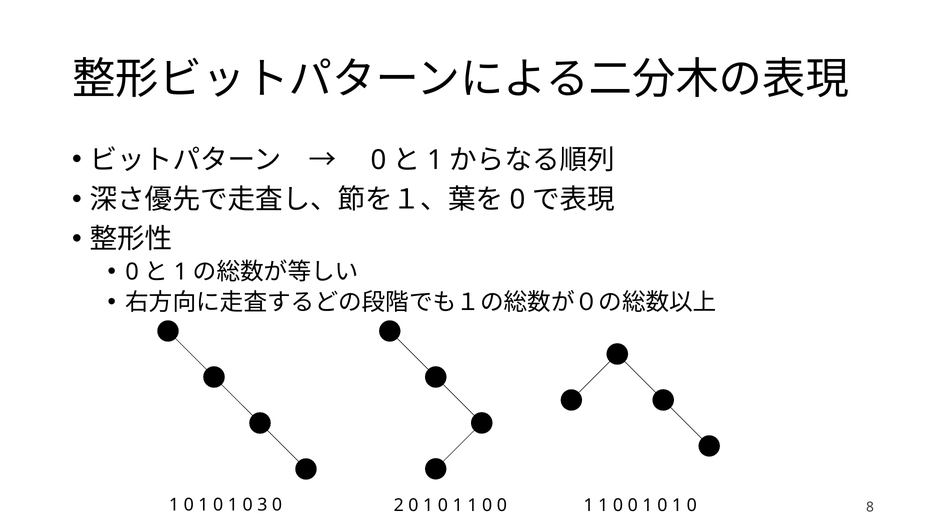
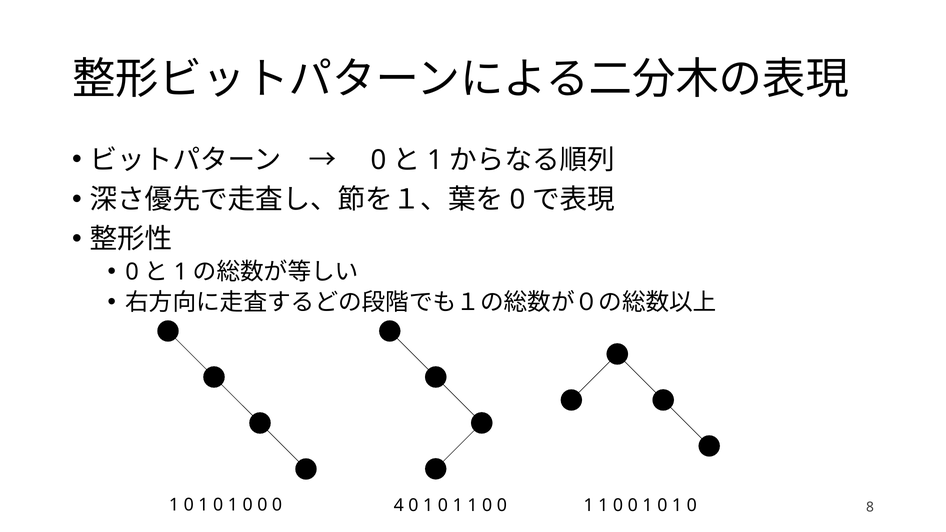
0 1 0 3: 3 -> 0 (262, 505)
2: 2 -> 4 (399, 505)
